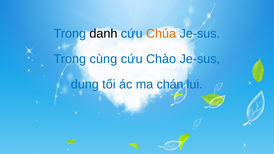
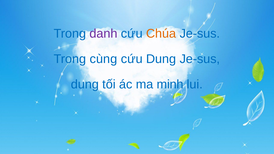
danh colour: black -> purple (104, 34)
cứu Chào: Chào -> Dung (161, 59)
chán: chán -> minh (170, 85)
